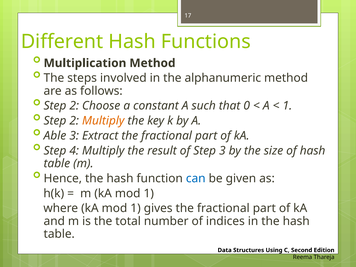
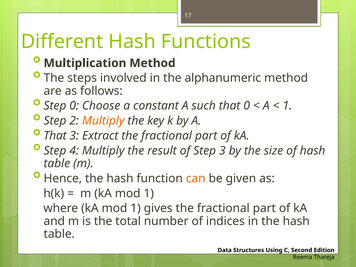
2: 2 -> 0 (74, 106)
Able: Able -> That (55, 136)
can colour: blue -> orange (196, 178)
